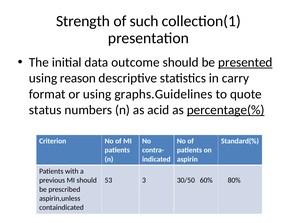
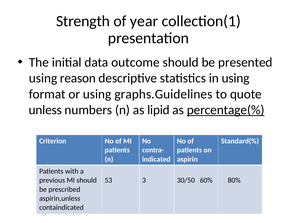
such: such -> year (144, 21)
presented underline: present -> none (245, 62)
in carry: carry -> using (236, 78)
status: status -> unless (45, 110)
acid: acid -> lipid (158, 110)
